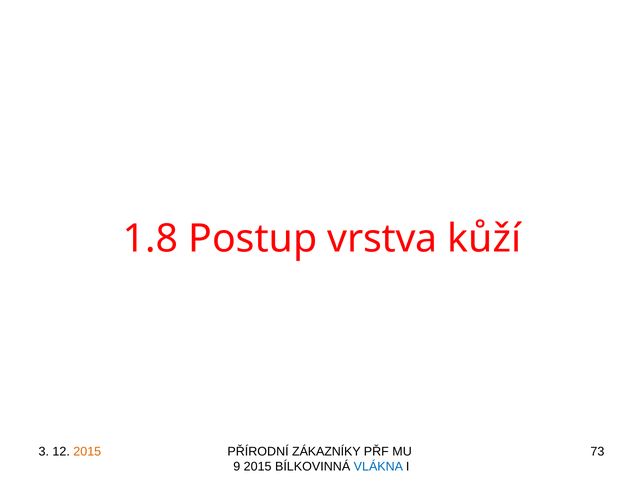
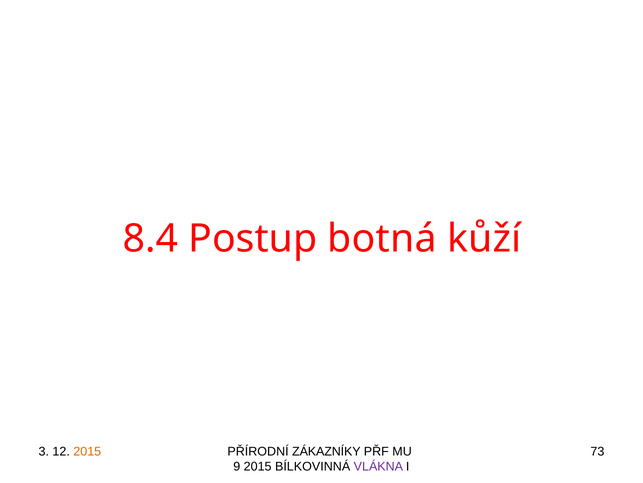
1.8: 1.8 -> 8.4 (150, 238)
vrstva: vrstva -> botná (382, 238)
VLÁKNA colour: blue -> purple (378, 466)
